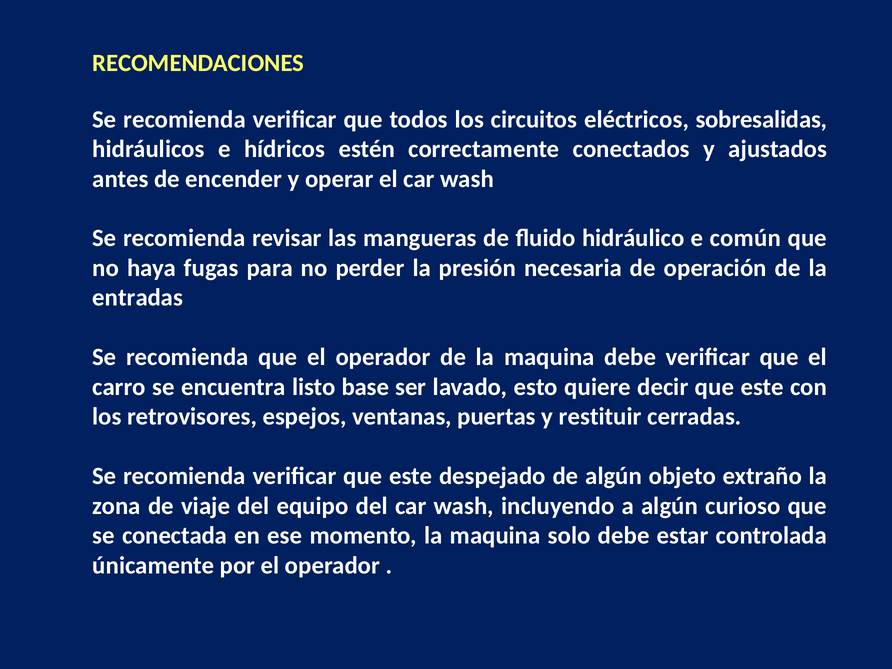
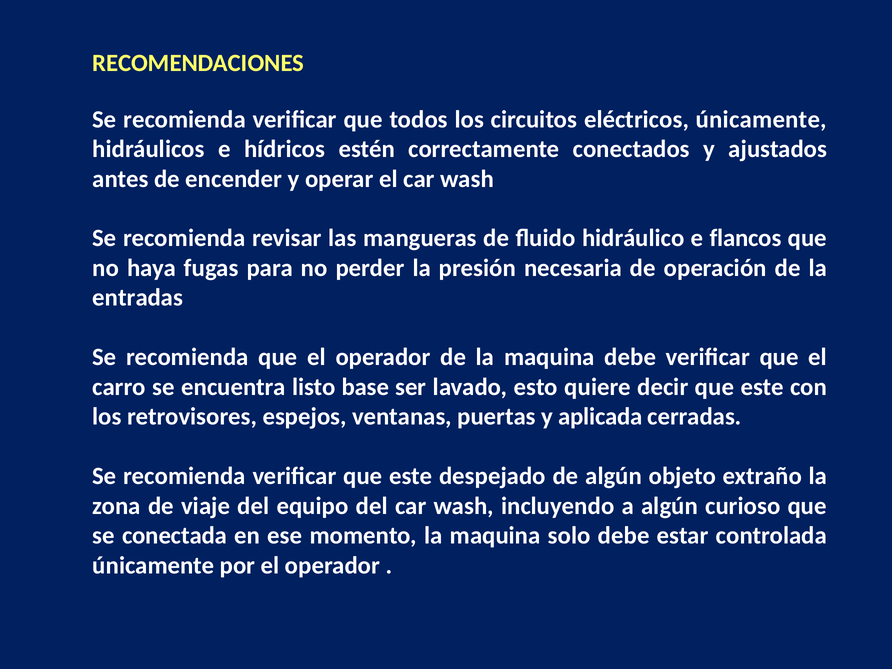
eléctricos sobresalidas: sobresalidas -> únicamente (761, 119)
común: común -> flancos (746, 238)
restituir: restituir -> aplicada (600, 417)
